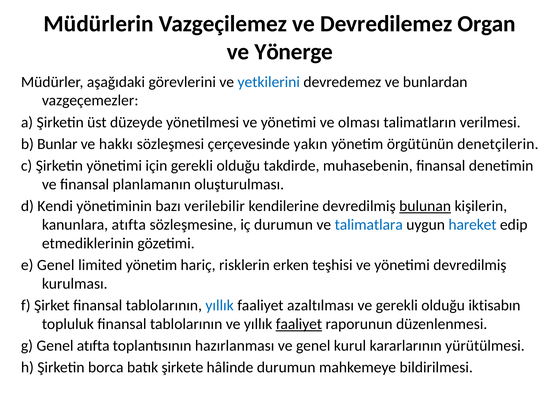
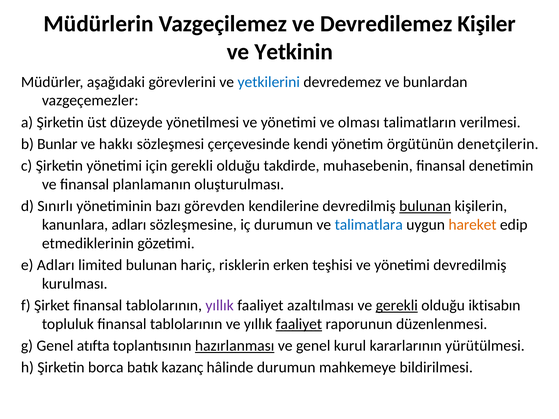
Organ: Organ -> Kişiler (487, 24)
Yönerge: Yönerge -> Yetkinin (294, 52)
yakın: yakın -> kendi (311, 144)
Kendi: Kendi -> Sınırlı (55, 206)
verilebilir: verilebilir -> görevden (215, 206)
kanunlara atıfta: atıfta -> adları (129, 225)
hareket colour: blue -> orange (473, 225)
e Genel: Genel -> Adları (56, 265)
limited yönetim: yönetim -> bulunan (151, 265)
yıllık colour: blue -> purple (220, 306)
gerekli underline: none -> present (397, 306)
hazırlanması underline: none -> present (235, 346)
şirkete: şirkete -> kazanç (182, 368)
